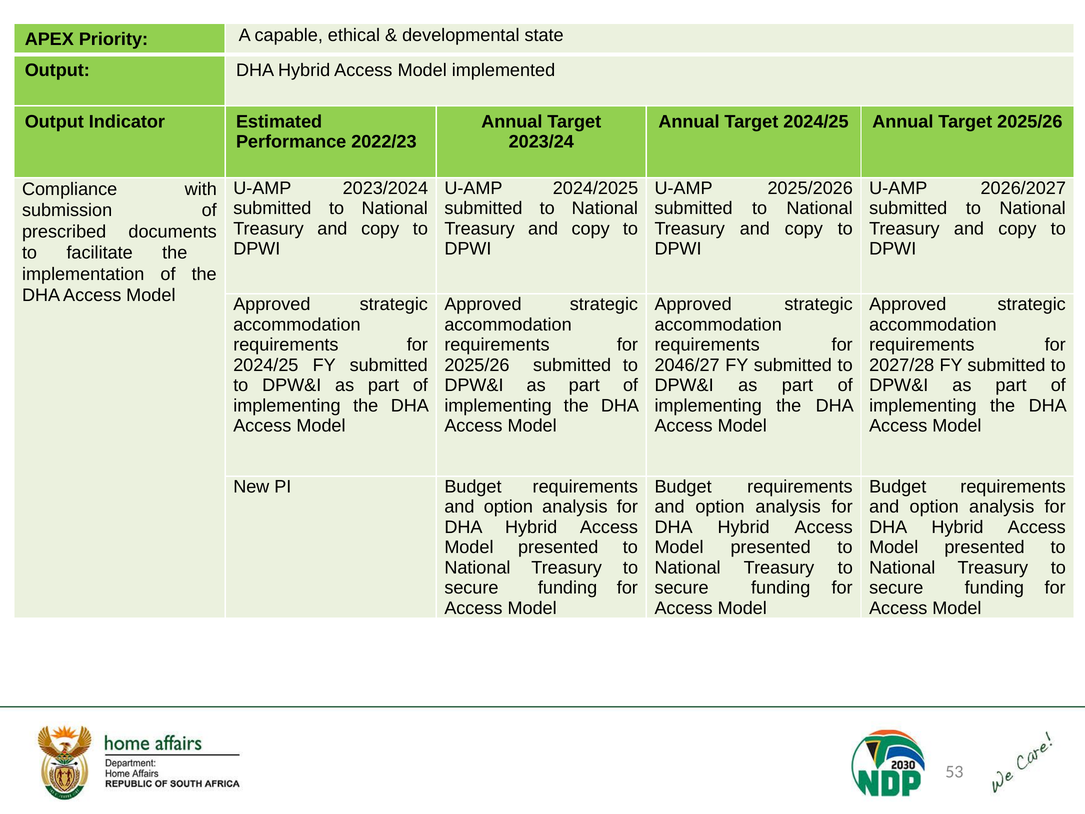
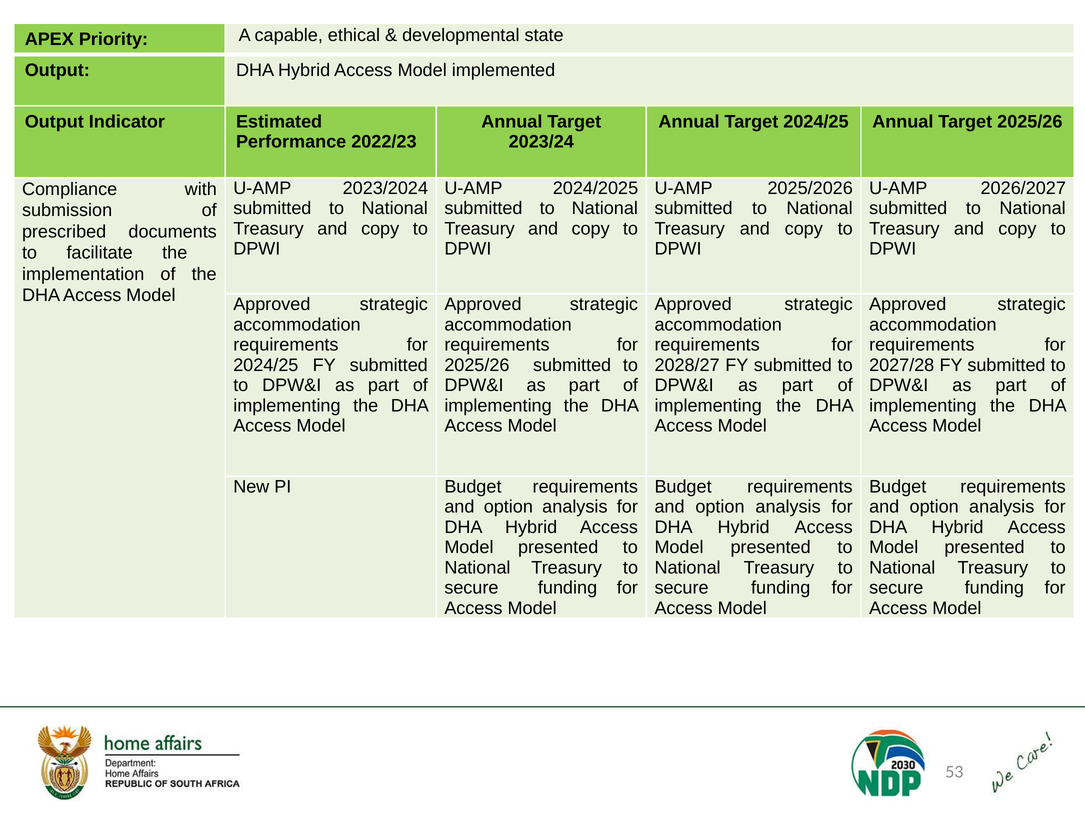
2046/27: 2046/27 -> 2028/27 (687, 365)
